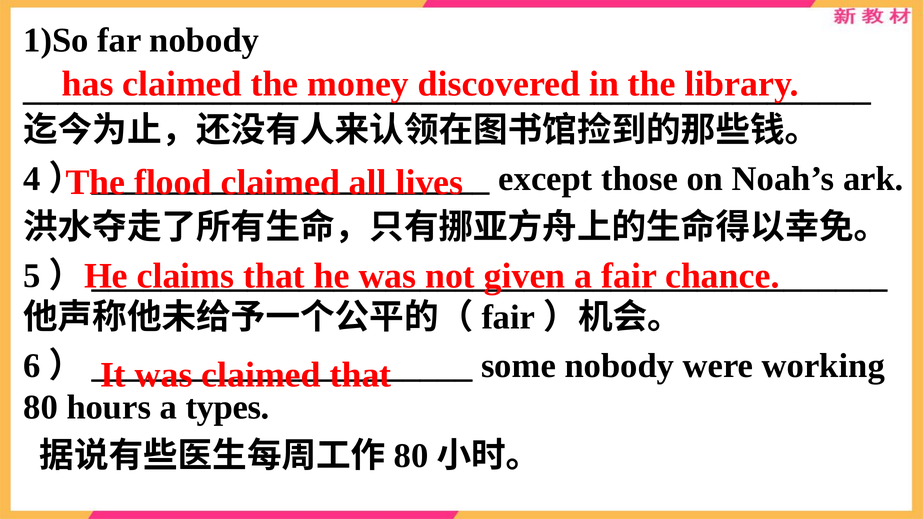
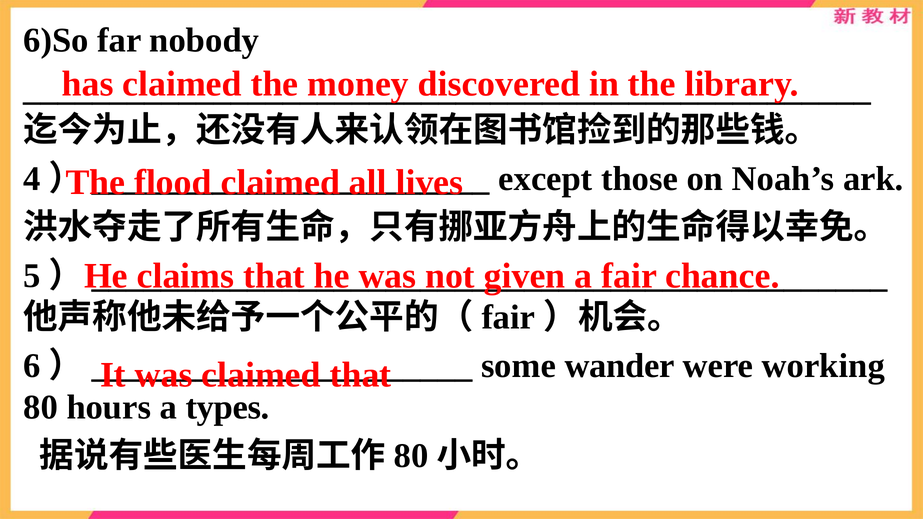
1)So: 1)So -> 6)So (56, 40)
some nobody: nobody -> wander (619, 366)
